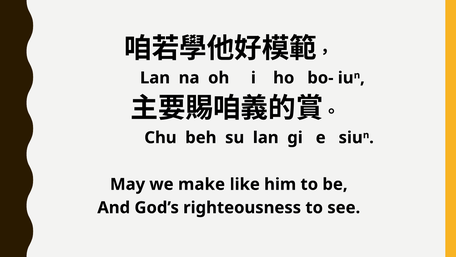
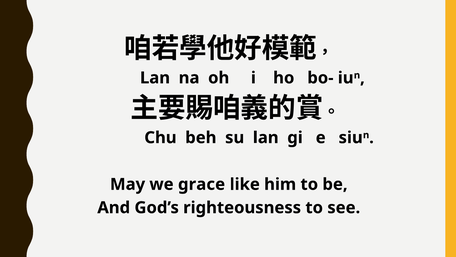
make: make -> grace (202, 184)
